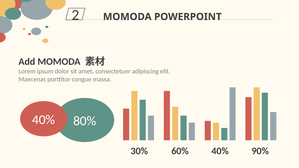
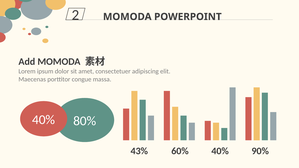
30%: 30% -> 43% (139, 151)
